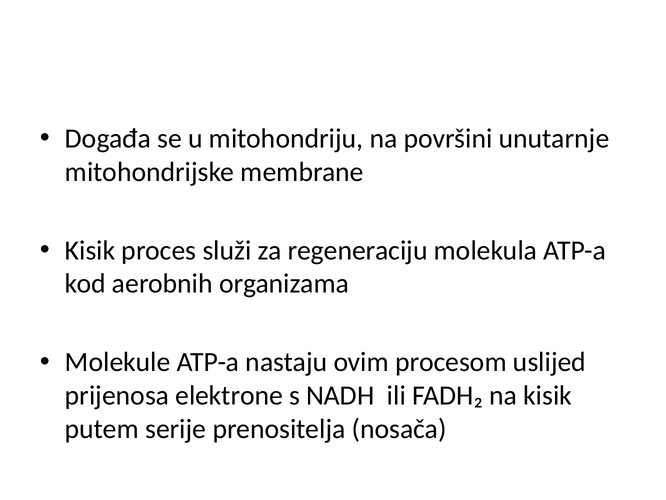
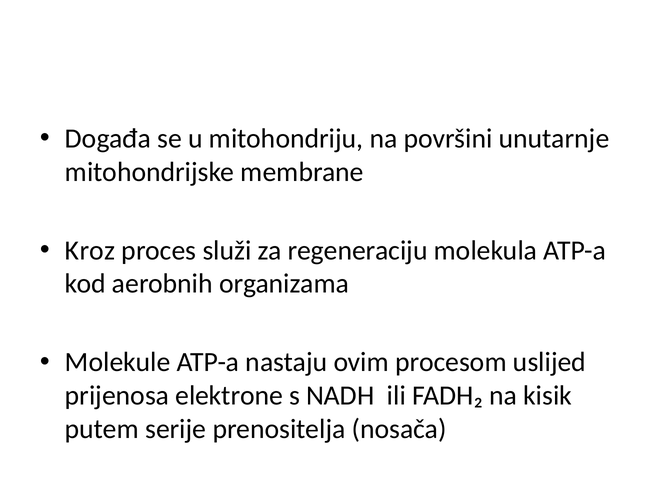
Kisik: Kisik -> Kroz (90, 250)
